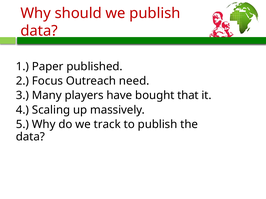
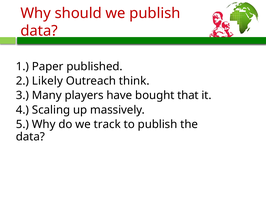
Focus: Focus -> Likely (47, 81)
need: need -> think (134, 81)
